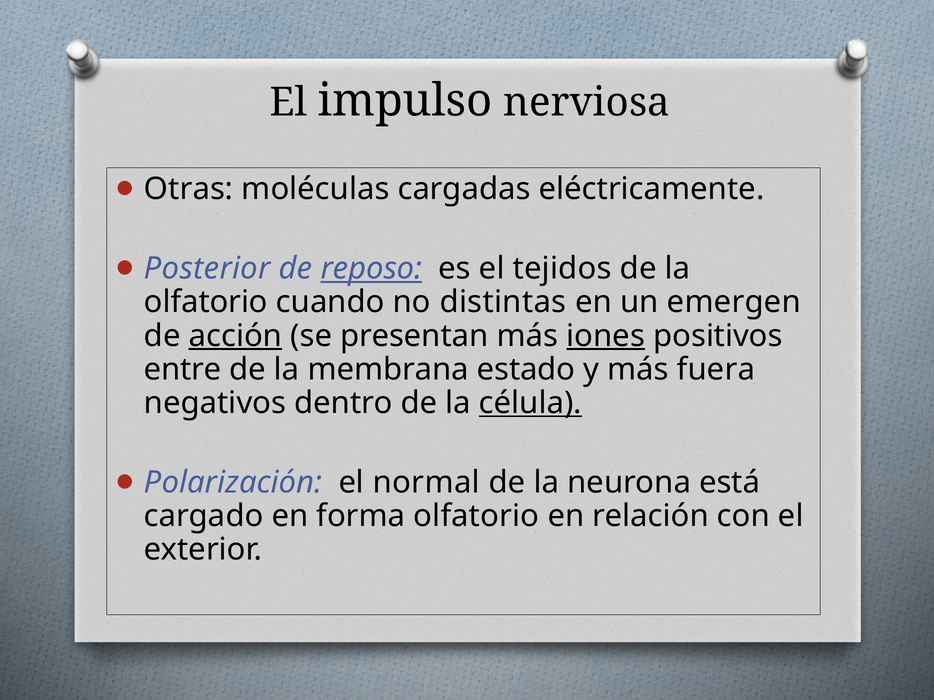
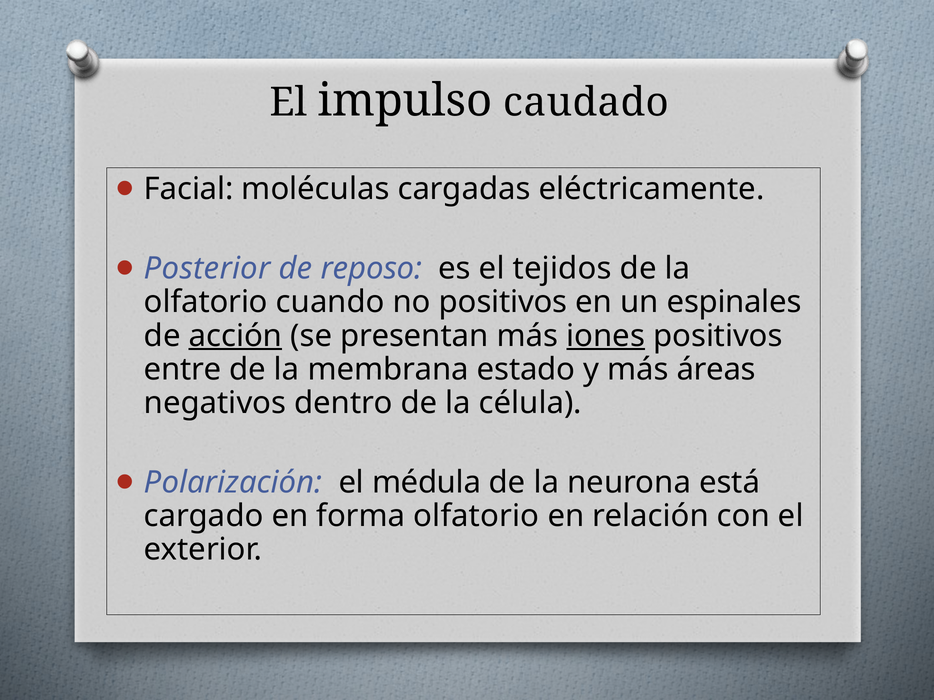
nerviosa: nerviosa -> caudado (586, 102)
Otras: Otras -> Facial (189, 189)
reposo underline: present -> none (371, 269)
no distintas: distintas -> positivos (503, 302)
emergen: emergen -> espinales (734, 302)
fuera: fuera -> áreas (716, 370)
célula underline: present -> none (530, 403)
normal: normal -> médula (427, 483)
